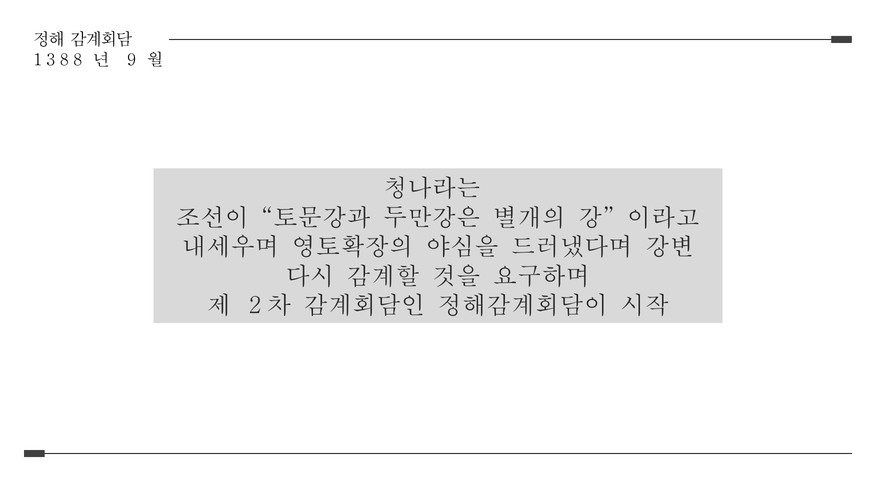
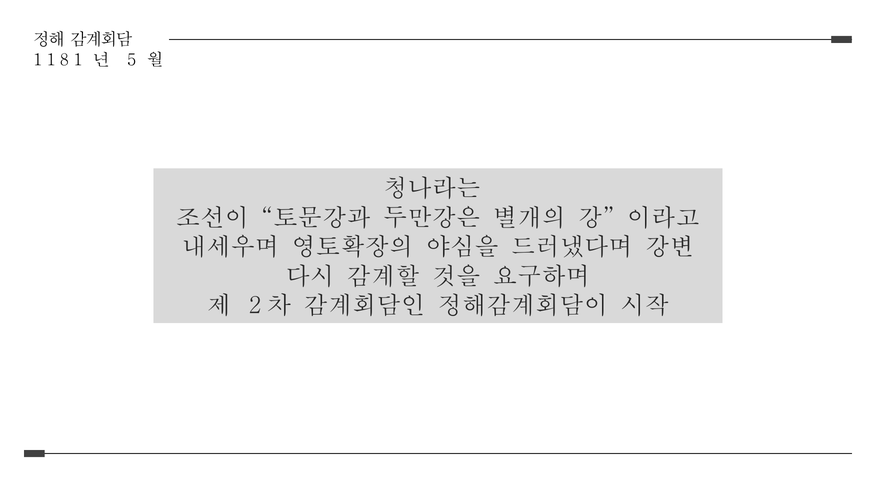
1 3: 3 -> 1 (51, 60)
8 8: 8 -> 1 (78, 60)
9: 9 -> 5 (132, 60)
